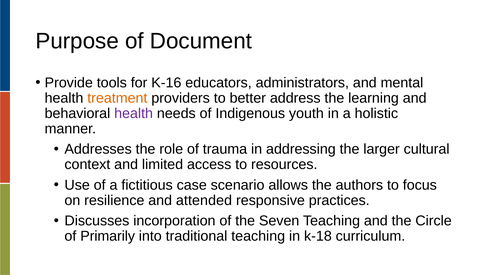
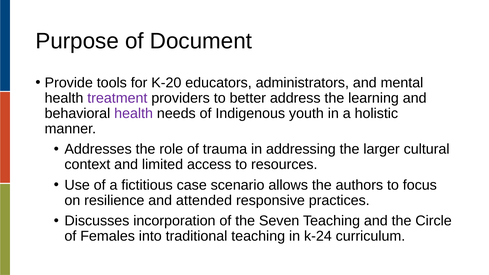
K-16: K-16 -> K-20 (166, 83)
treatment colour: orange -> purple (117, 98)
Primarily: Primarily -> Females (108, 236)
k-18: k-18 -> k-24 (318, 236)
